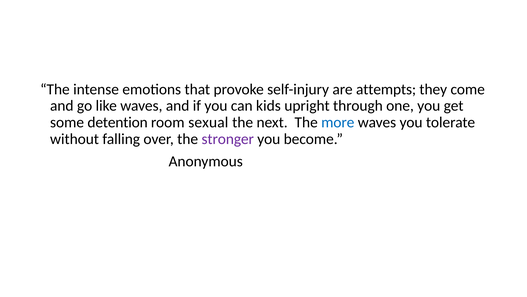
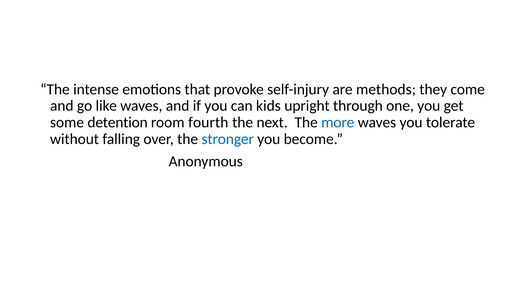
attempts: attempts -> methods (386, 89)
sexual: sexual -> fourth (208, 122)
stronger colour: purple -> blue (228, 139)
